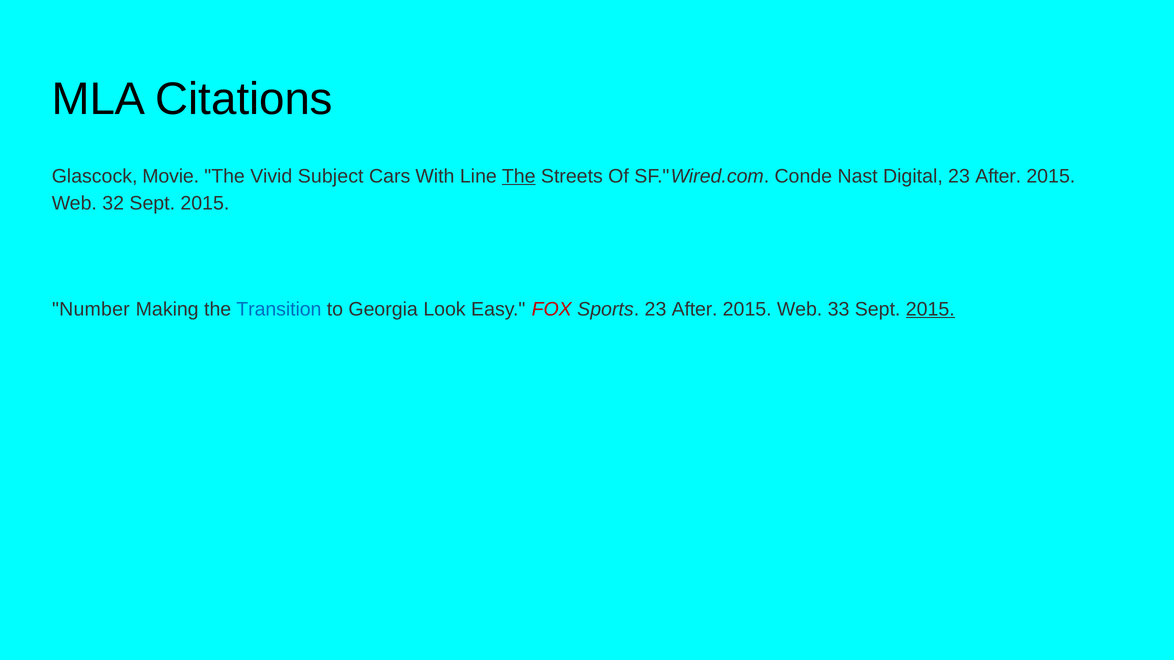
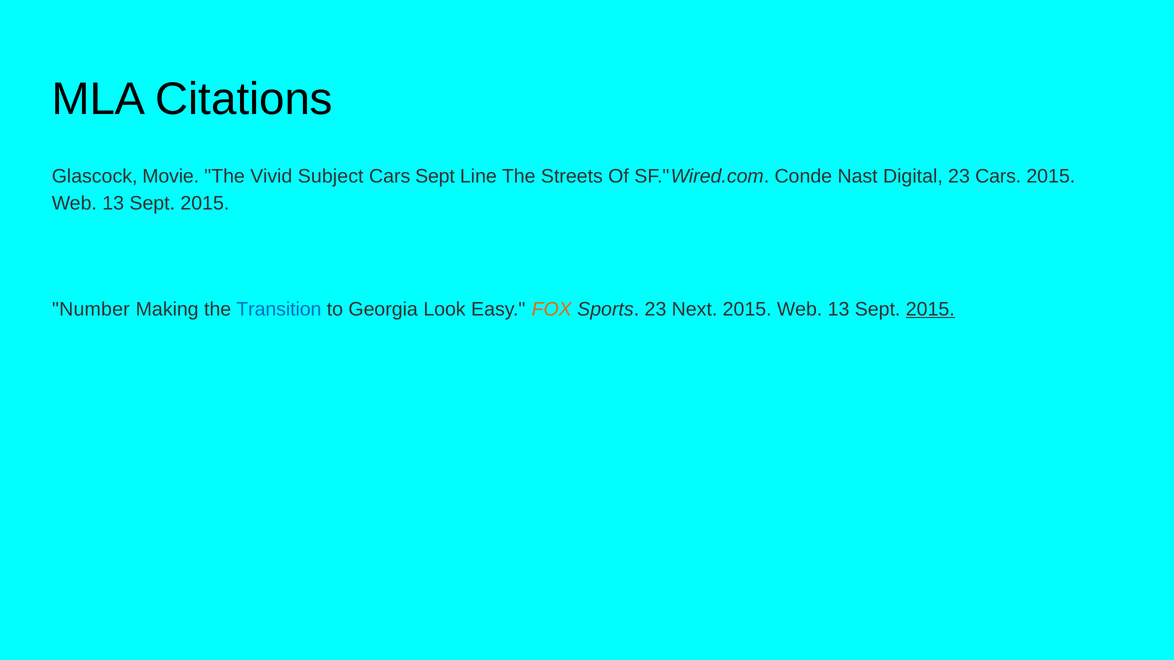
Cars With: With -> Sept (435, 176)
The underline: present -> none (519, 176)
Digital 23 After: After -> Cars (998, 176)
32: 32 -> 13 (113, 203)
FOX colour: red -> orange (552, 309)
Sports 23 After: After -> Next (695, 309)
33: 33 -> 13 (839, 309)
